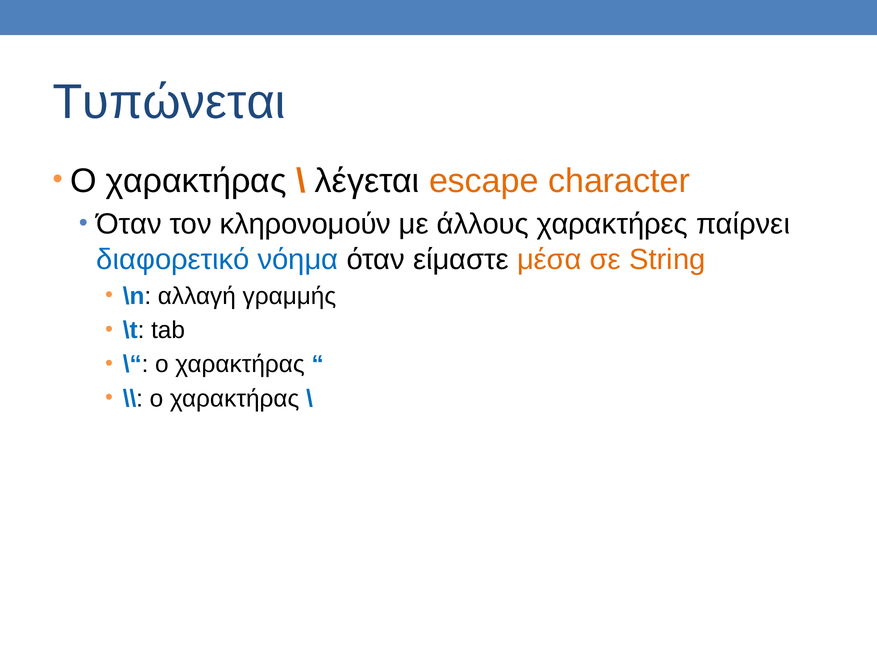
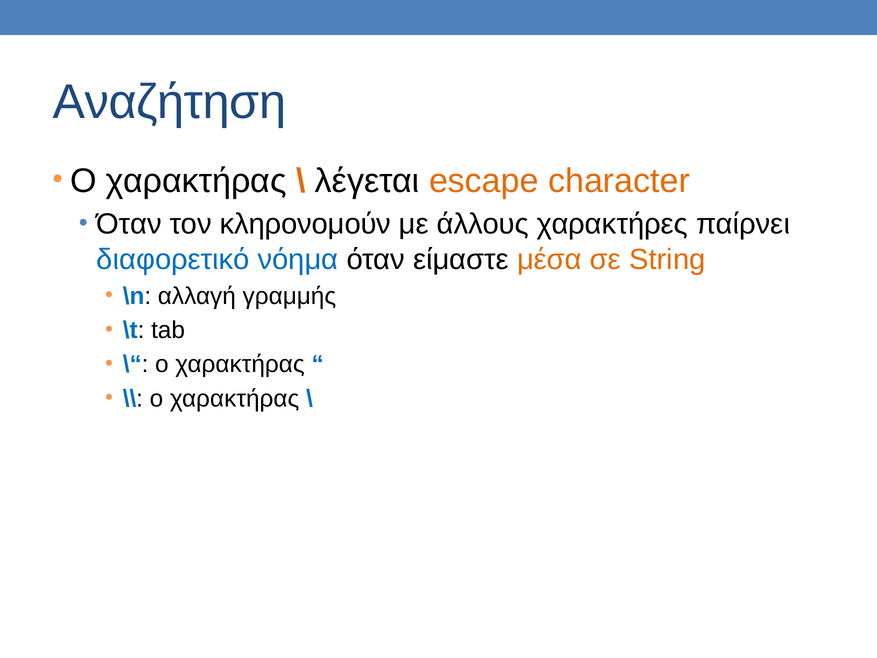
Τυπώνεται: Τυπώνεται -> Αναζήτηση (169, 102)
